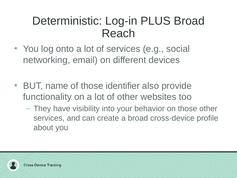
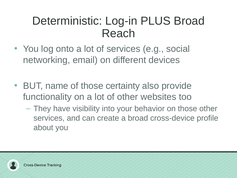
identifier: identifier -> certainty (123, 86)
